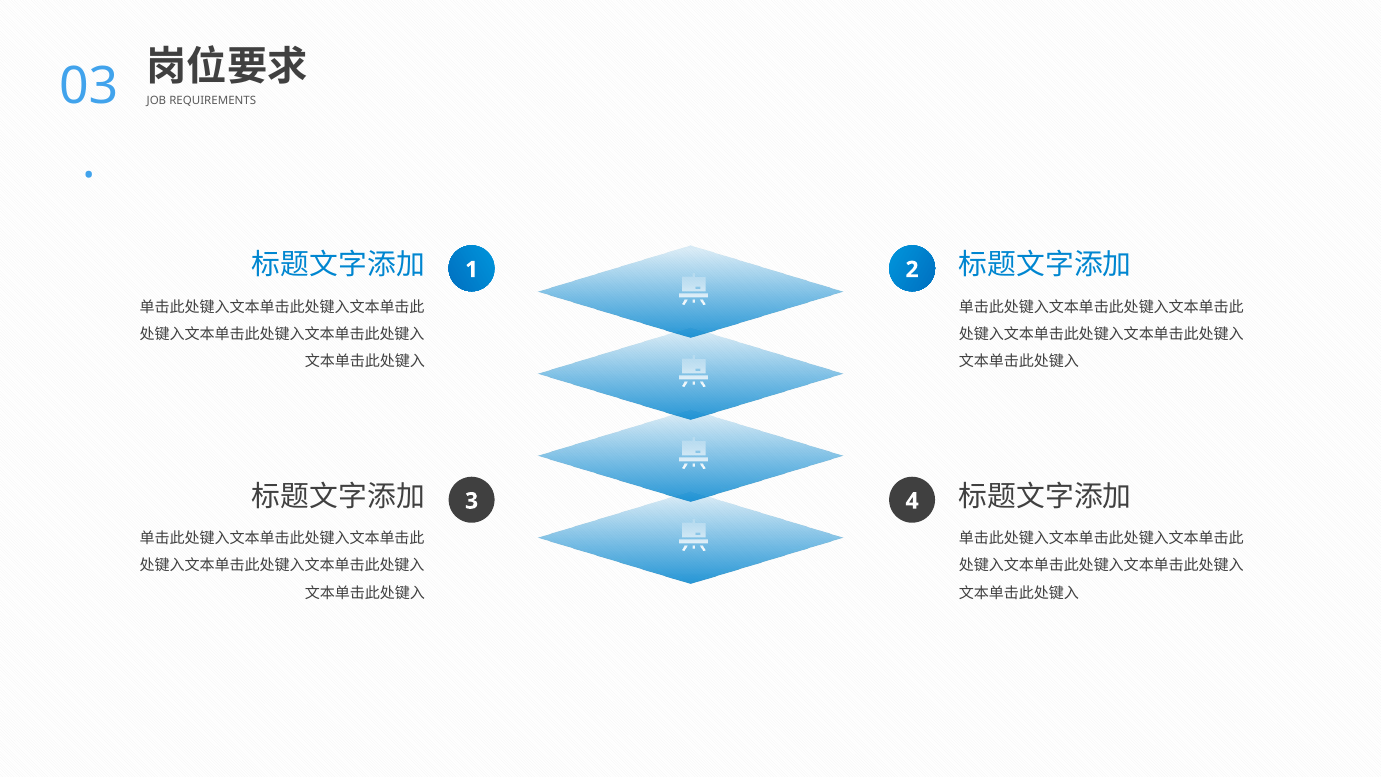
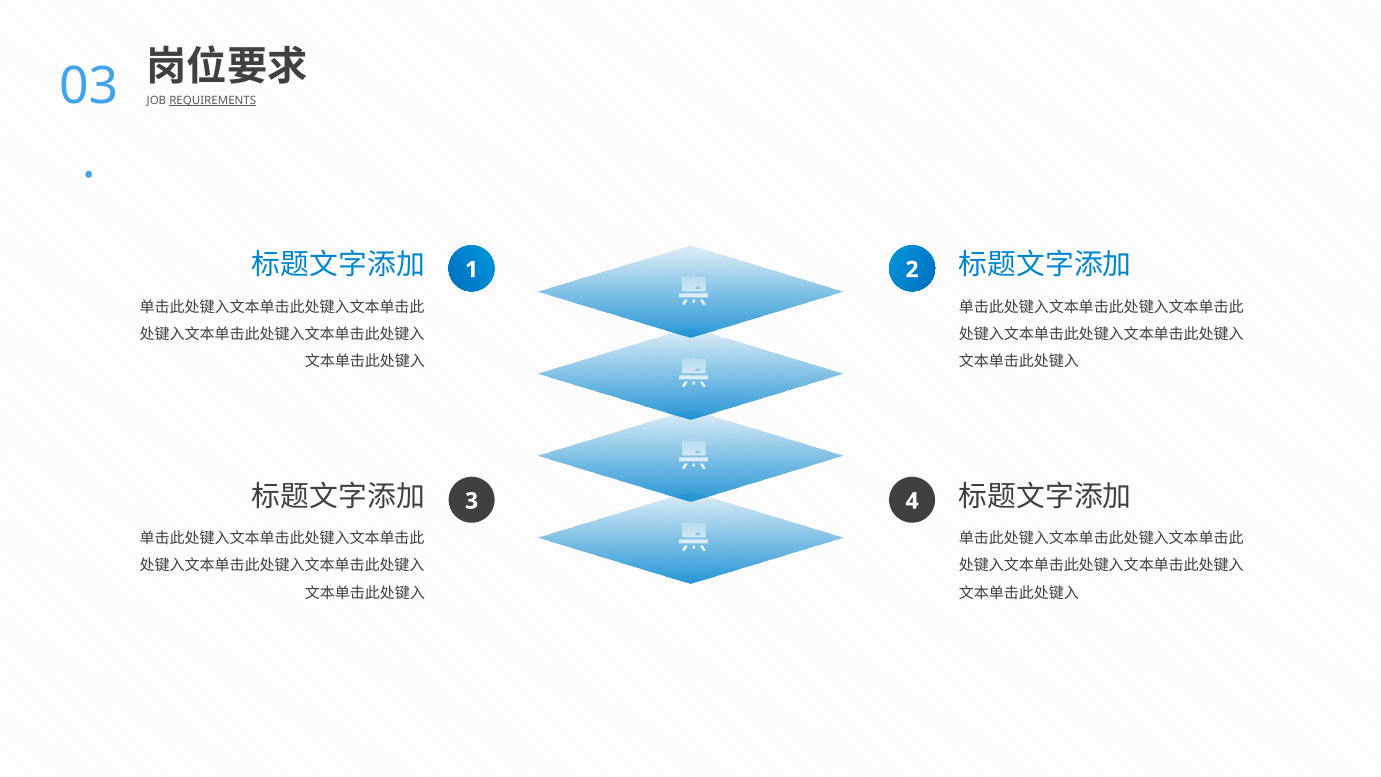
REQUIREMENTS underline: none -> present (213, 101)
